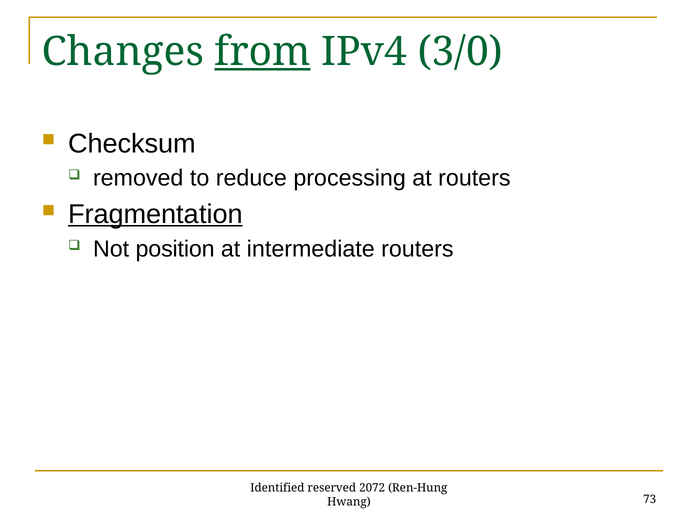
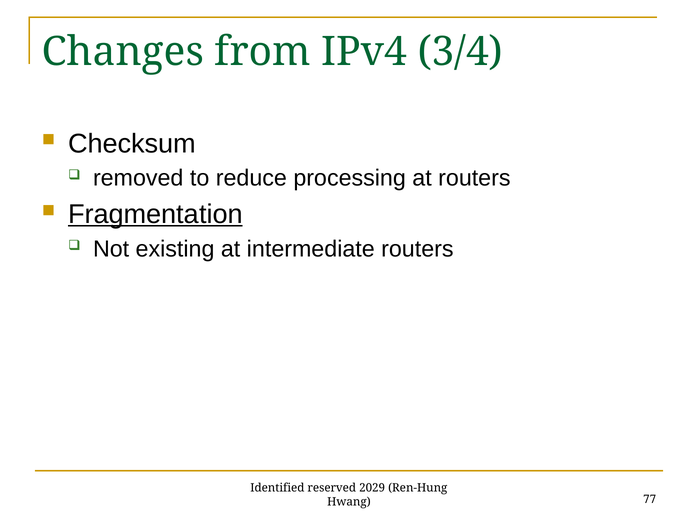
from underline: present -> none (263, 52)
3/0: 3/0 -> 3/4 (460, 52)
position: position -> existing (175, 249)
2072: 2072 -> 2029 (372, 488)
73: 73 -> 77 (650, 500)
